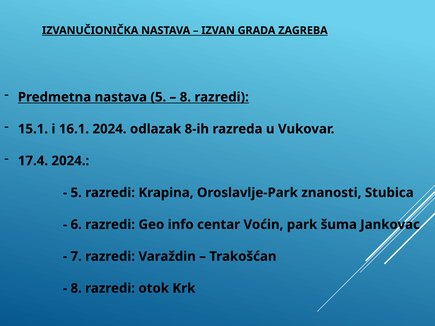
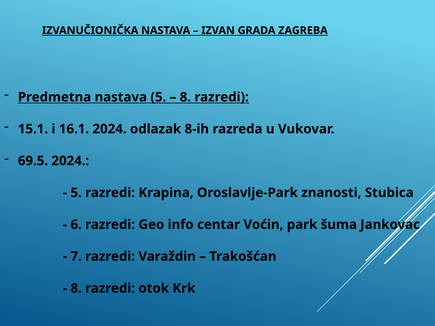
17.4: 17.4 -> 69.5 (33, 161)
